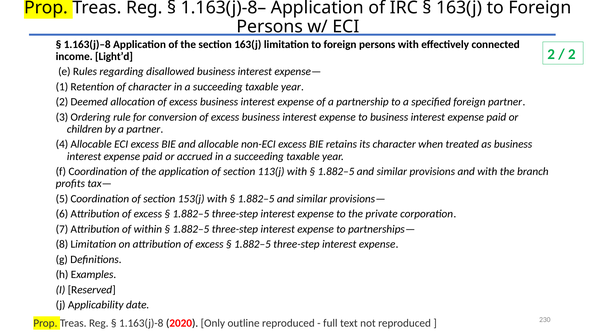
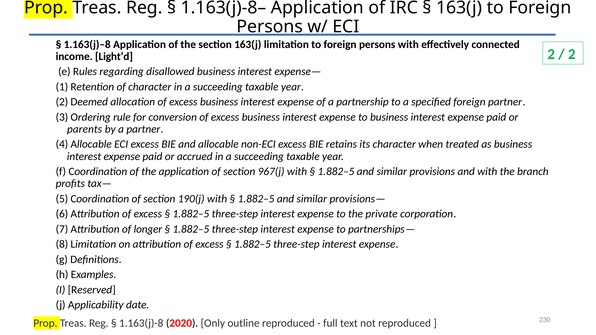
children: children -> parents (85, 129)
113(j: 113(j -> 967(j (271, 172)
153(j: 153(j -> 190(j (191, 199)
within: within -> longer (148, 229)
